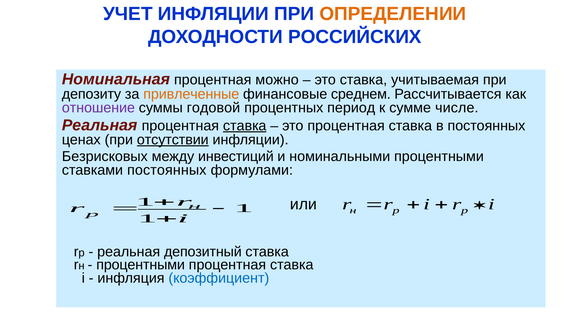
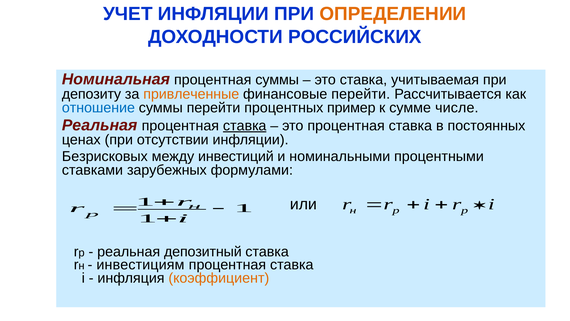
процентная можно: можно -> суммы (277, 80)
финансовые среднем: среднем -> перейти (361, 94)
отношение colour: purple -> blue (98, 108)
суммы годовой: годовой -> перейти (214, 108)
период: период -> пример (351, 108)
отсутствии underline: present -> none (173, 140)
ставками постоянных: постоянных -> зарубежных (167, 170)
процентными: процентными -> инвестициям (140, 265)
коэффициент colour: blue -> orange (219, 278)
